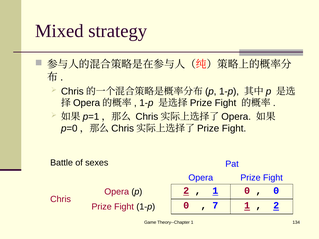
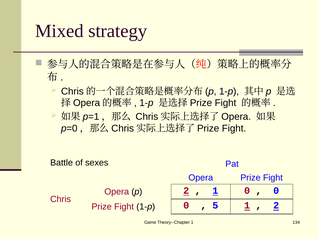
7: 7 -> 5 (215, 206)
